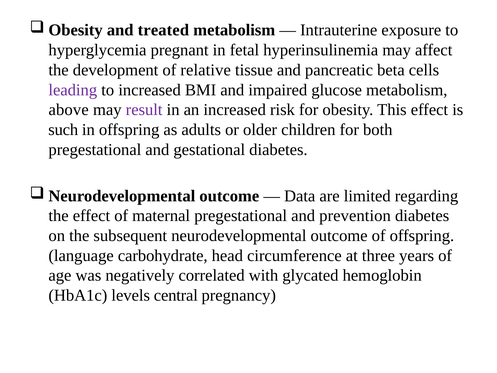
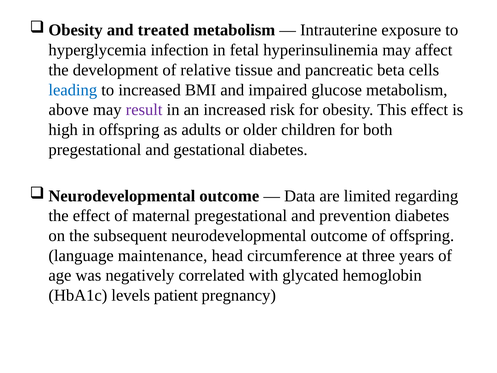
pregnant: pregnant -> infection (180, 50)
leading colour: purple -> blue (73, 90)
such: such -> high (63, 130)
carbohydrate: carbohydrate -> maintenance (163, 255)
central: central -> patient (176, 295)
